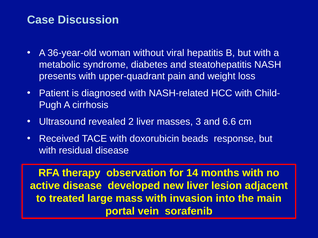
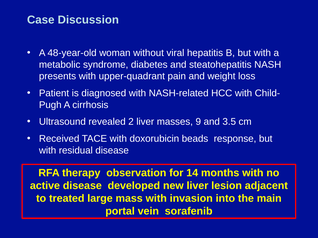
36-year-old: 36-year-old -> 48-year-old (72, 53)
3: 3 -> 9 (198, 122)
6.6: 6.6 -> 3.5 (229, 122)
